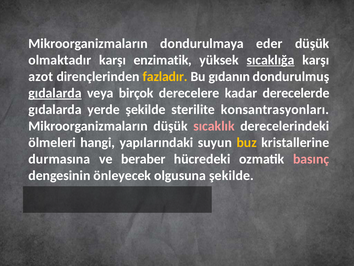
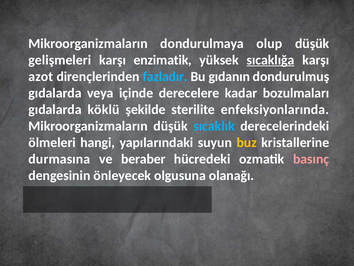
eder: eder -> olup (269, 43)
olmaktadır: olmaktadır -> gelişmeleri (60, 60)
fazladır colour: yellow -> light blue (165, 76)
gıdalarda underline: present -> none (55, 93)
birçok: birçok -> içinde (136, 93)
derecelerde: derecelerde -> bozulmaları (296, 93)
yerde: yerde -> köklü (103, 109)
konsantrasyonları: konsantrasyonları -> enfeksiyonlarında (275, 109)
sıcaklık colour: pink -> light blue (214, 126)
olgusuna şekilde: şekilde -> olanağı (232, 175)
